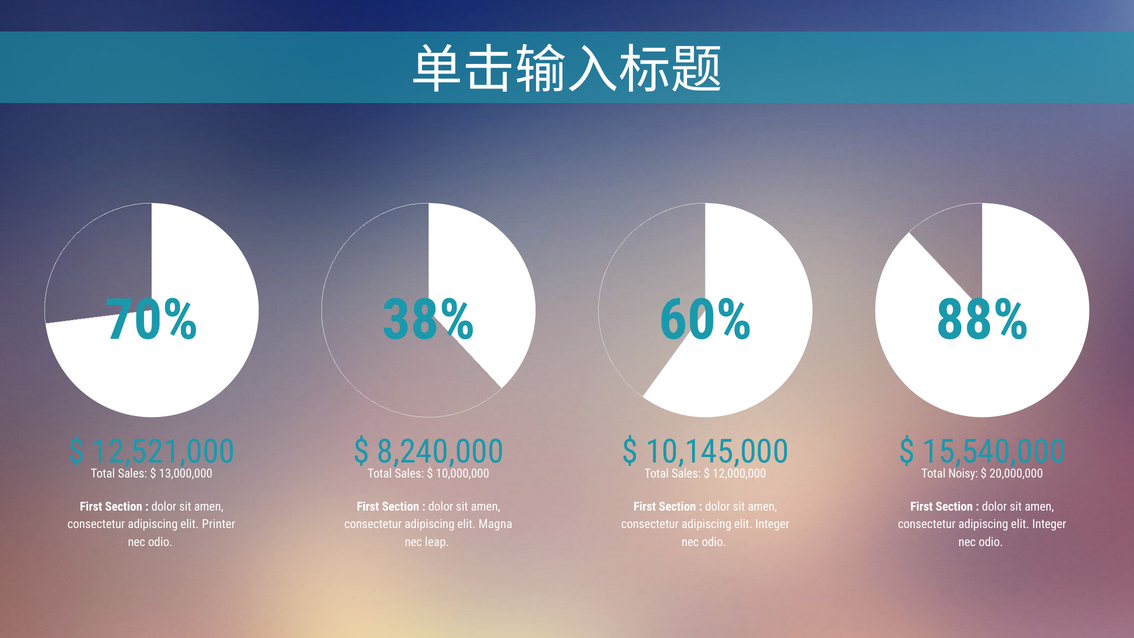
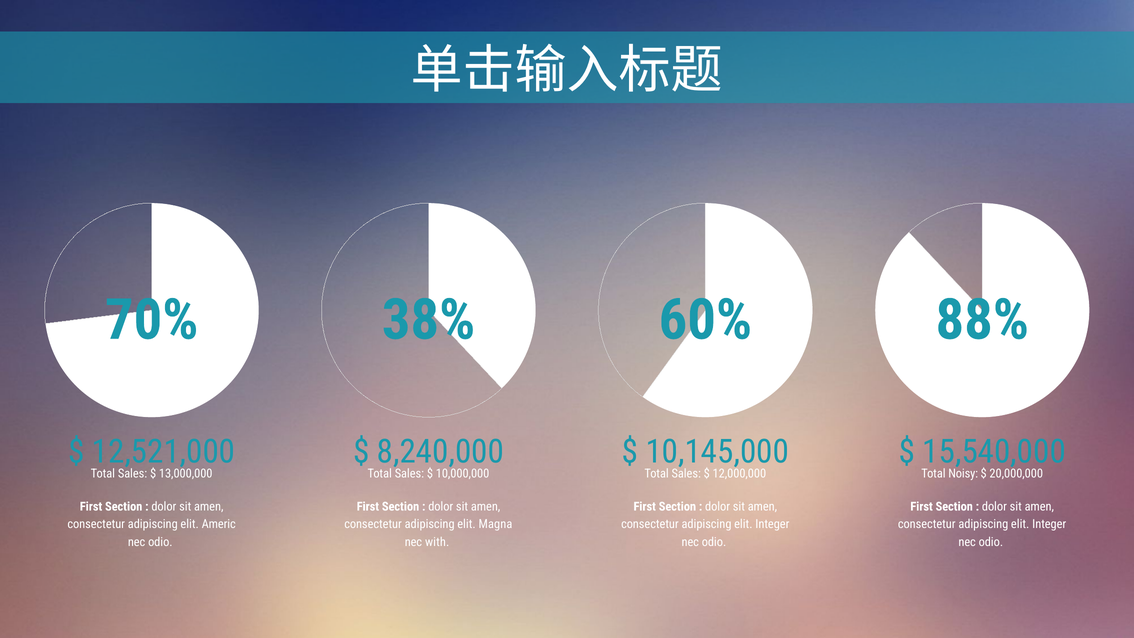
Printer: Printer -> Americ (219, 524)
leap: leap -> with (437, 542)
